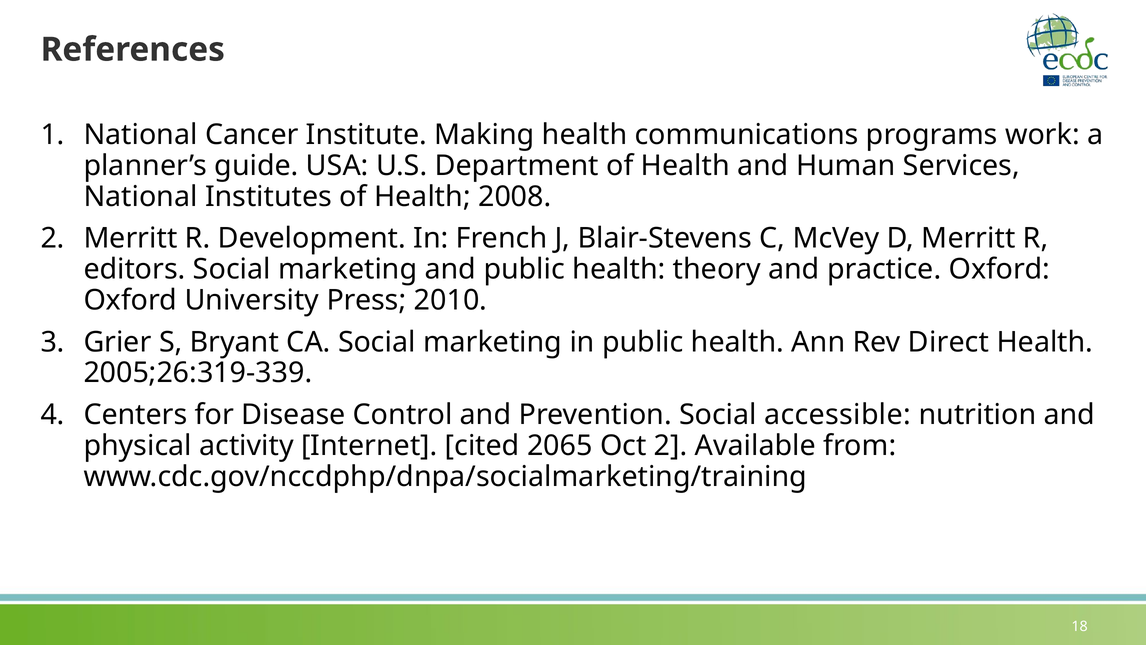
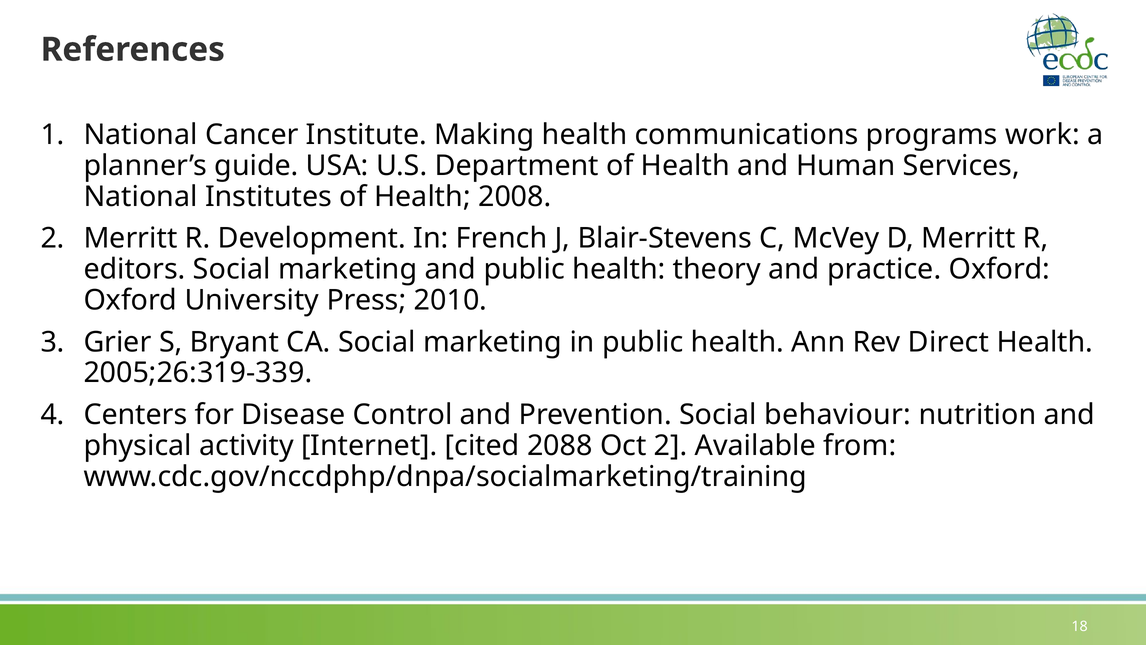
accessible: accessible -> behaviour (838, 415)
2065: 2065 -> 2088 (560, 445)
